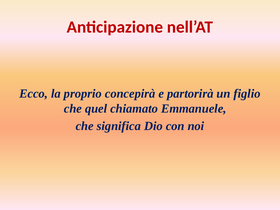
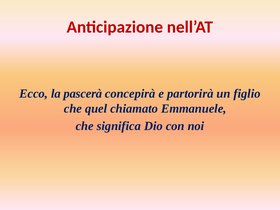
proprio: proprio -> pascerà (83, 94)
